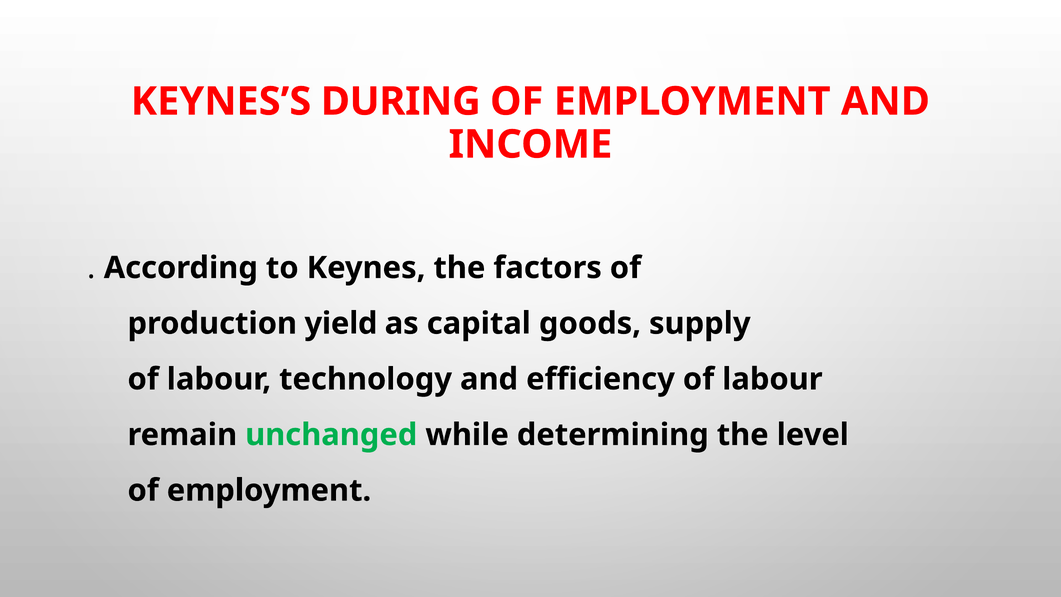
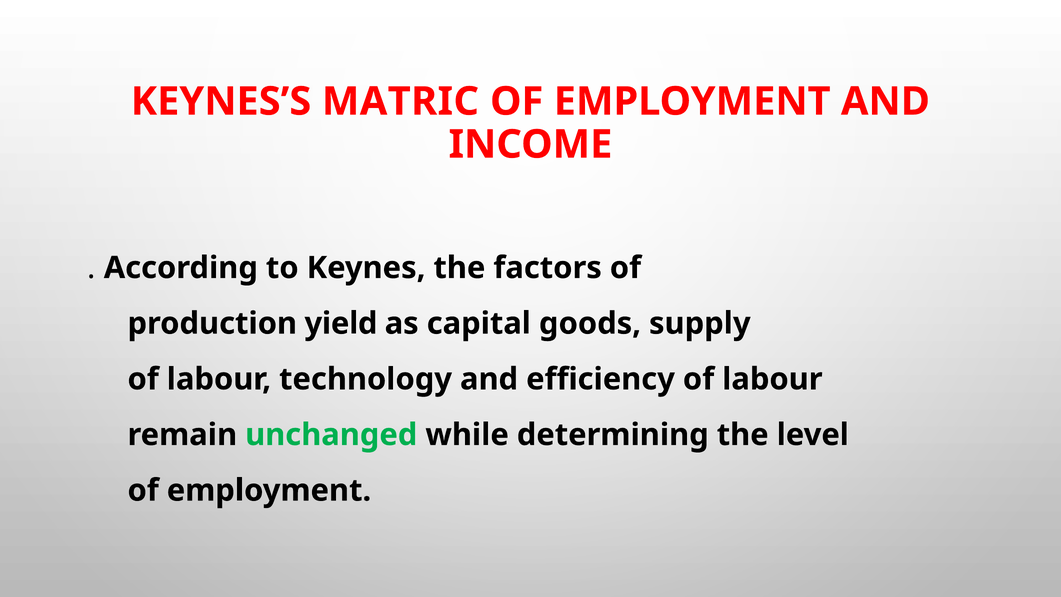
DURING: DURING -> MATRIC (400, 102)
